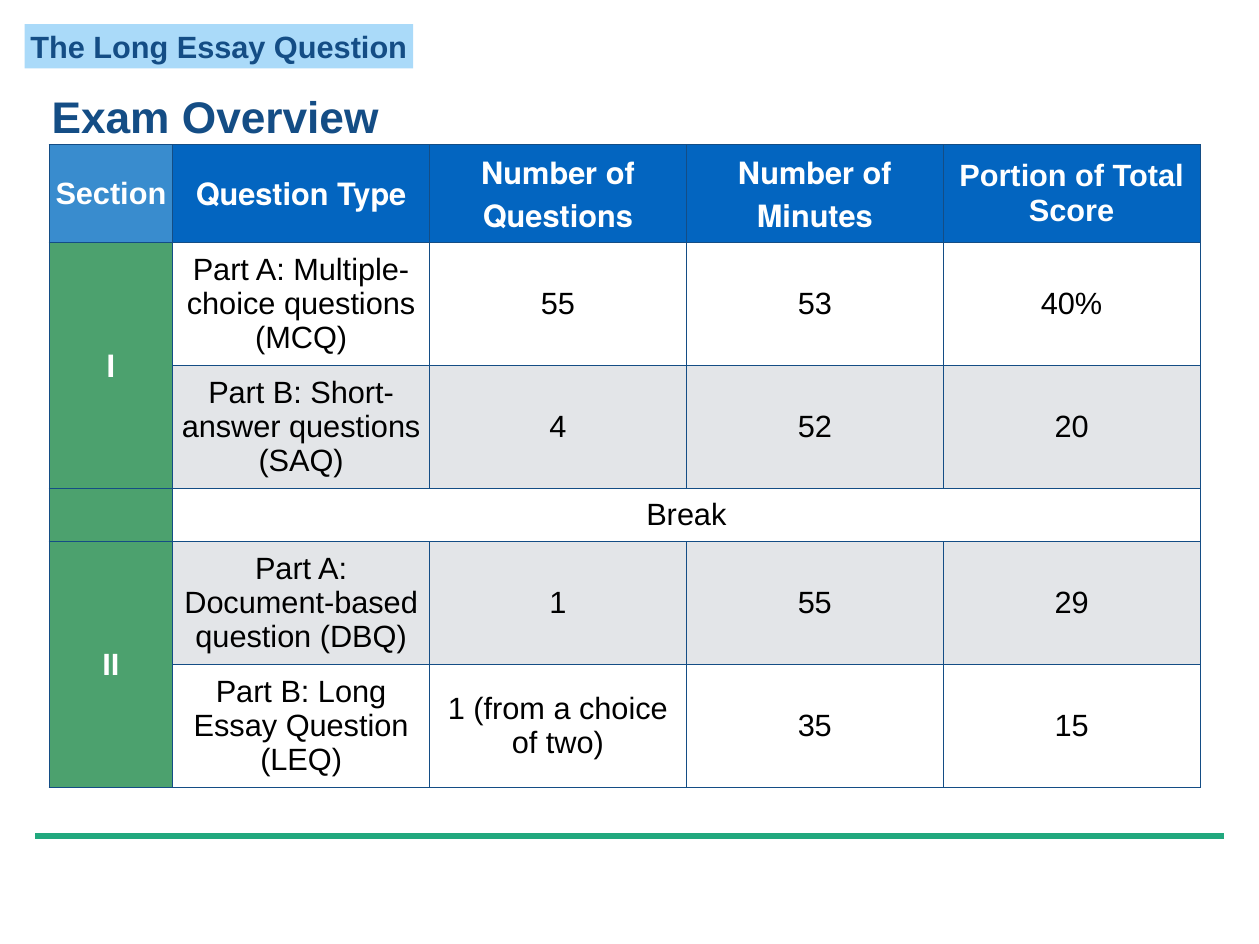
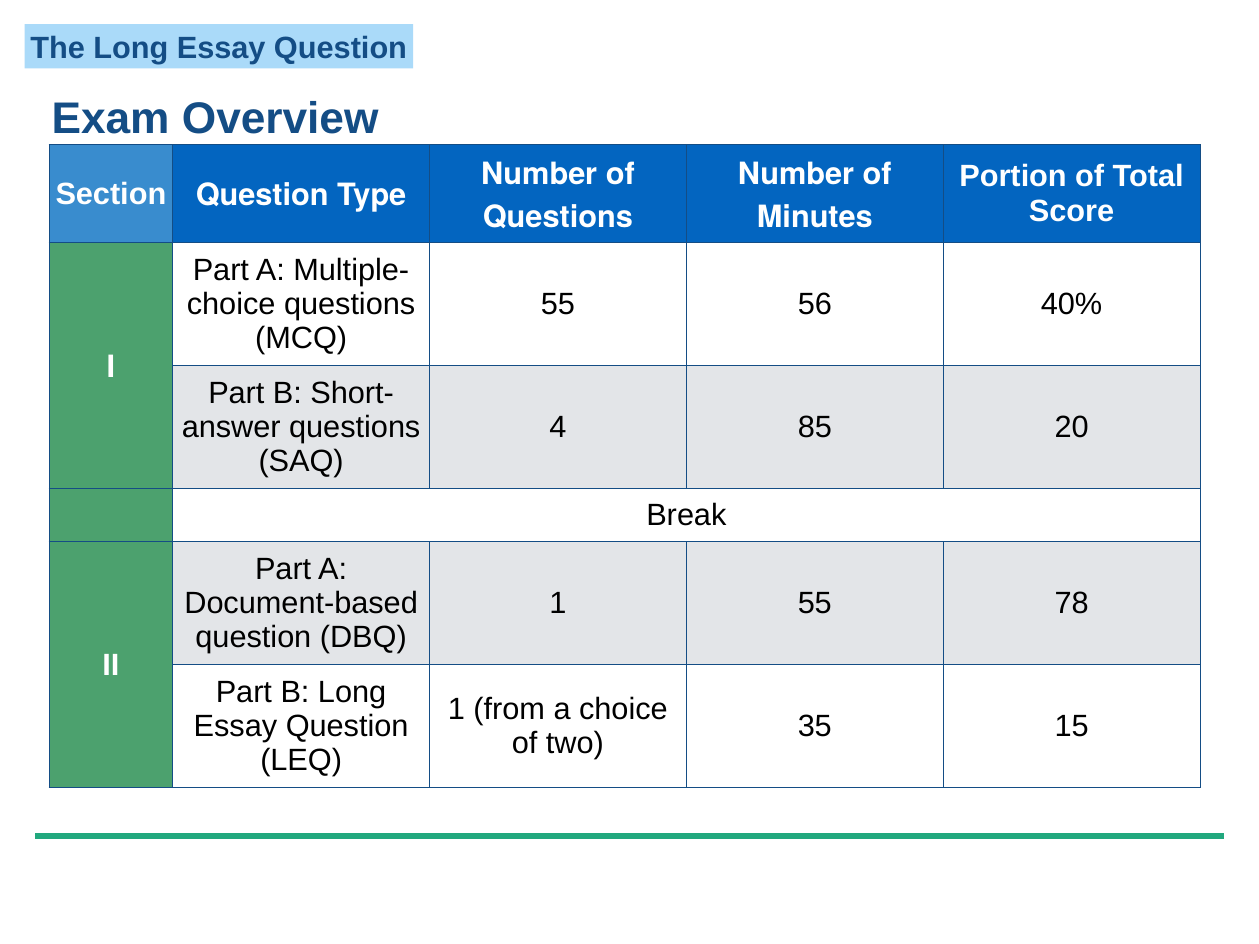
53: 53 -> 56 (815, 304)
52: 52 -> 85 (815, 427)
29: 29 -> 78 (1072, 604)
